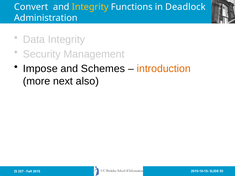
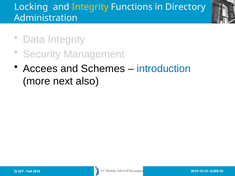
Convert: Convert -> Locking (31, 7)
Deadlock: Deadlock -> Directory (185, 7)
Impose: Impose -> Accees (40, 69)
introduction colour: orange -> blue (164, 69)
